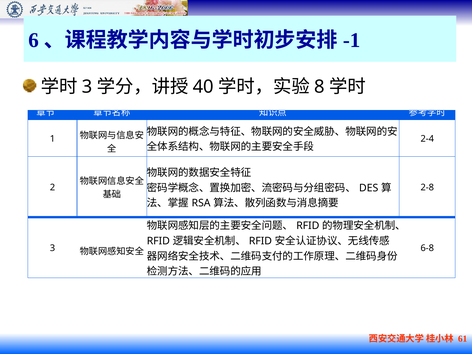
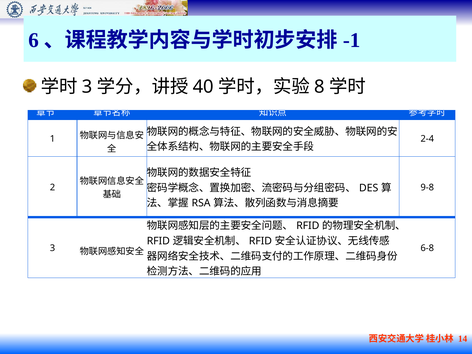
2-8: 2-8 -> 9-8 (427, 187)
61: 61 -> 14 (463, 339)
